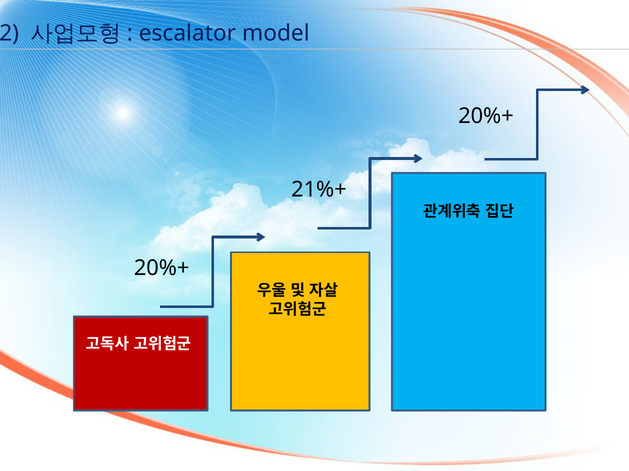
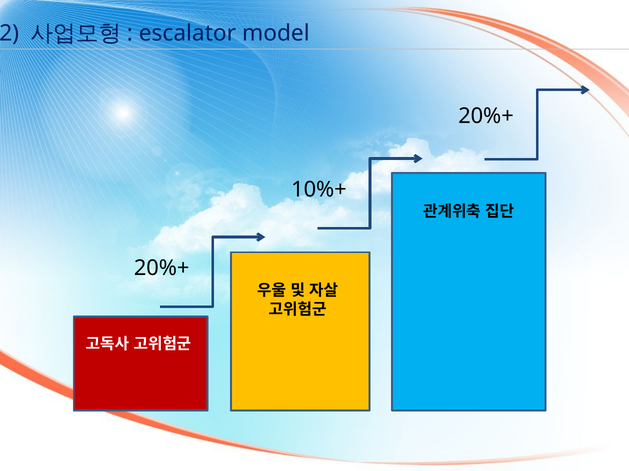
21%+: 21%+ -> 10%+ (319, 190)
